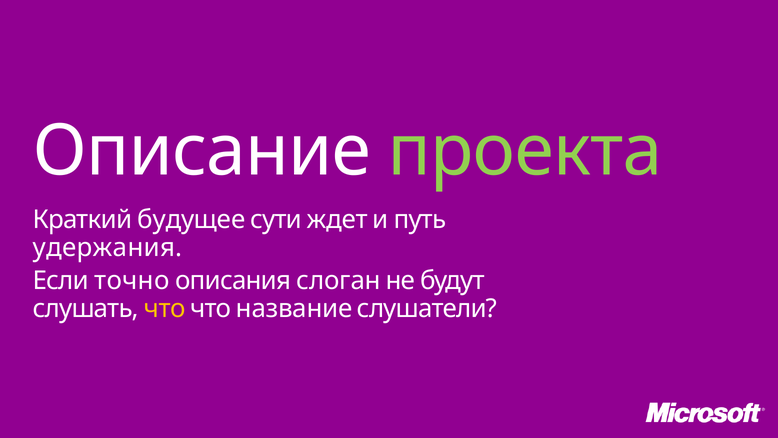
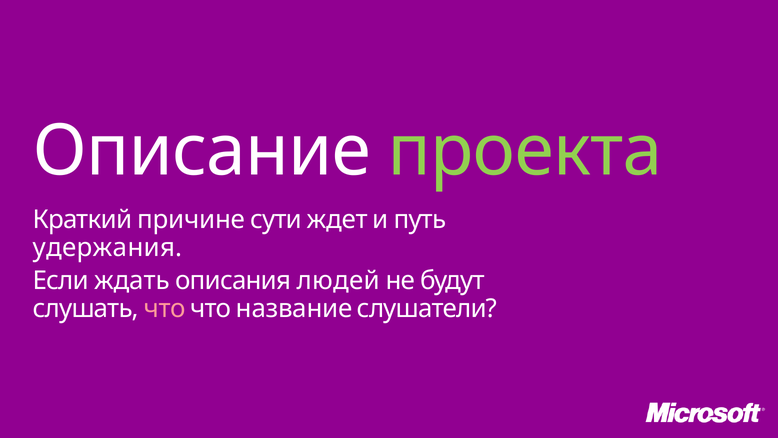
будущее: будущее -> причине (191, 219)
точно: точно -> ждать (132, 281)
слоган: слоган -> людей (338, 281)
что colour: yellow -> pink (165, 309)
